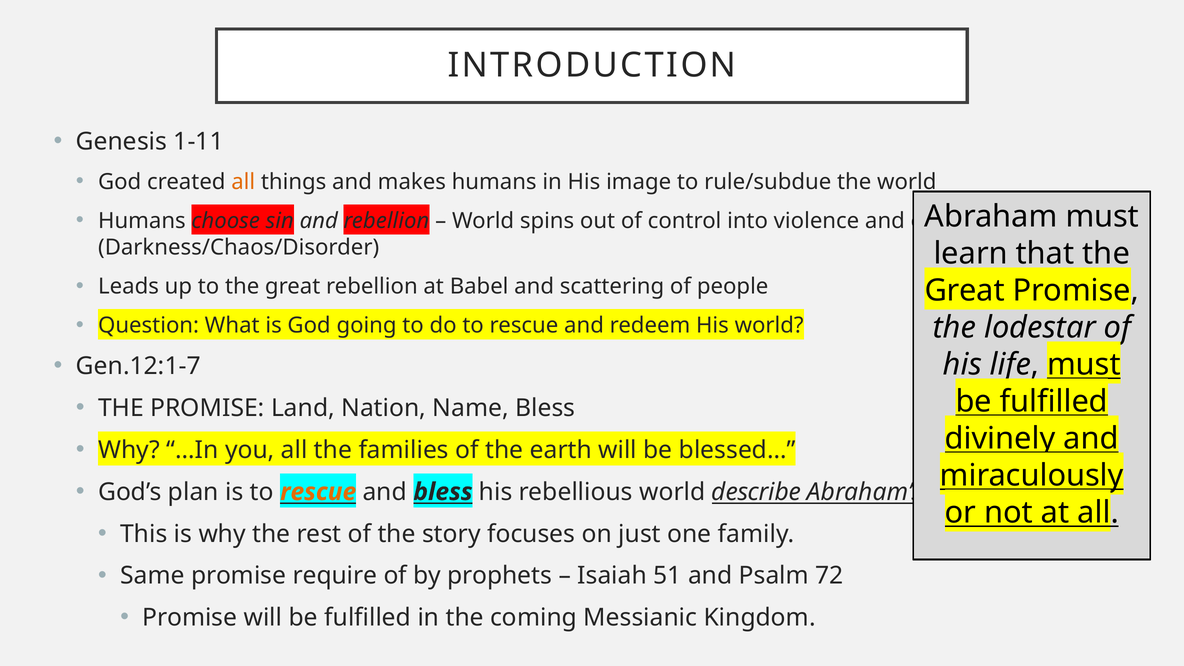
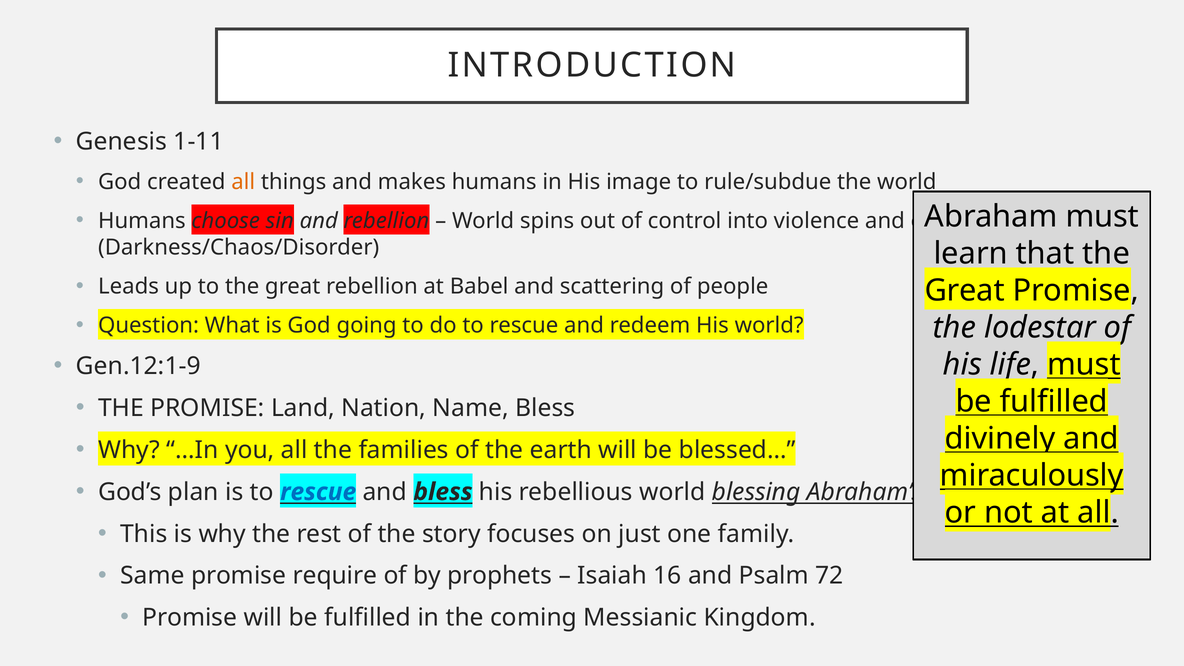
Gen.12:1-7: Gen.12:1-7 -> Gen.12:1-9 (138, 366)
rescue colour: orange -> blue (318, 492)
describe: describe -> blessing (756, 492)
51: 51 -> 16 (667, 576)
